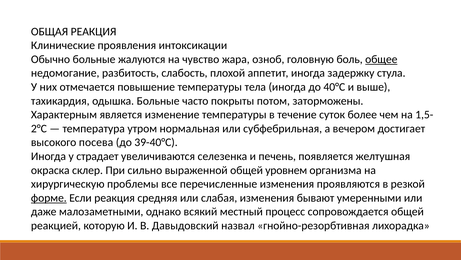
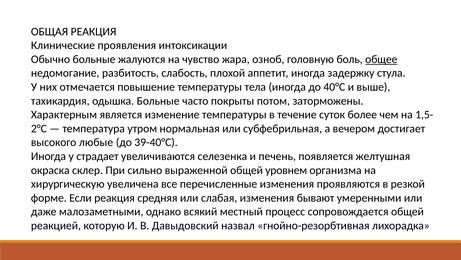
посева: посева -> любые (96, 142)
проблемы: проблемы -> увеличена (133, 184)
форме underline: present -> none (49, 197)
